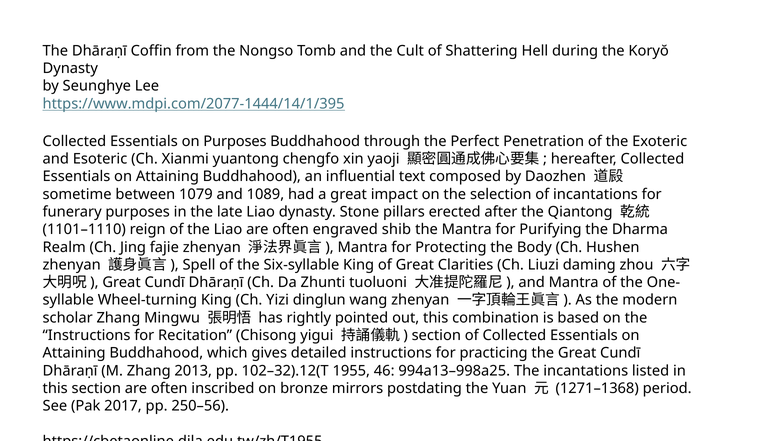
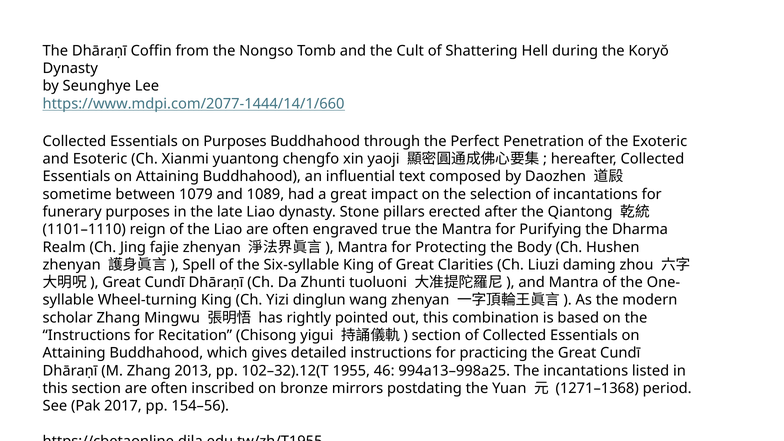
https://www.mdpi.com/2077-1444/14/1/395: https://www.mdpi.com/2077-1444/14/1/395 -> https://www.mdpi.com/2077-1444/14/1/660 (194, 104)
shib: shib -> true (396, 230)
250–56: 250–56 -> 154–56 (200, 406)
